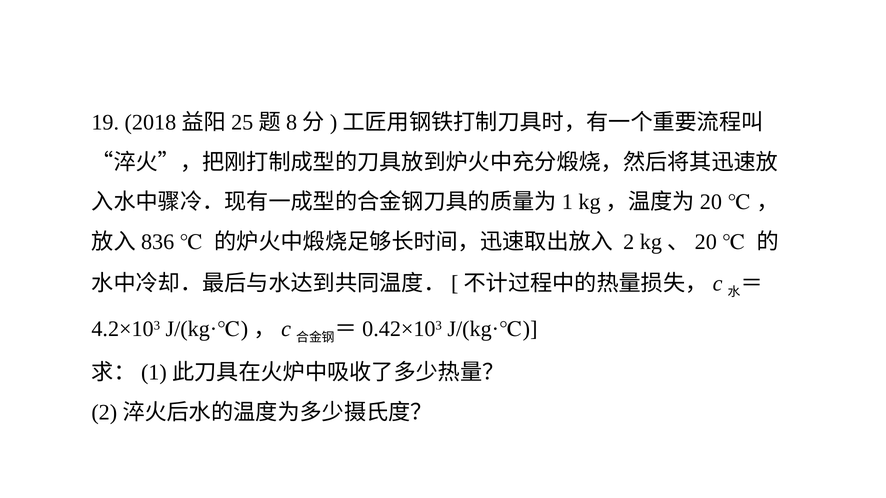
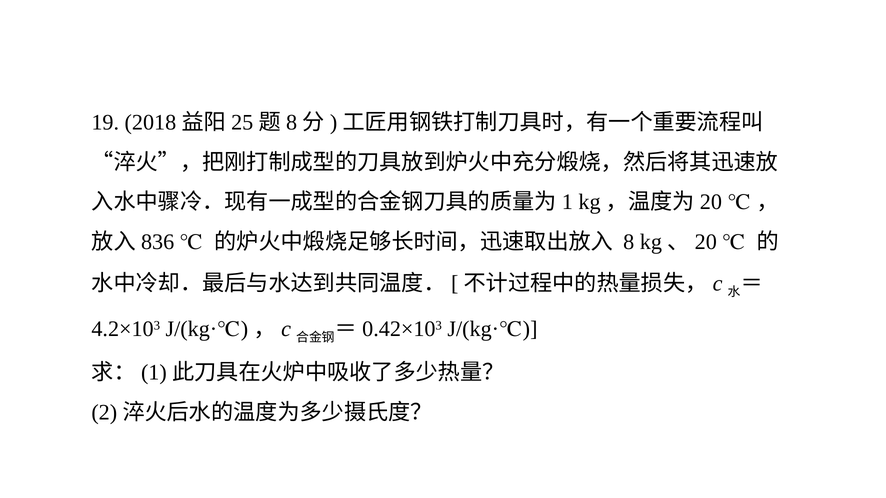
2: 2 -> 8 (629, 242)
